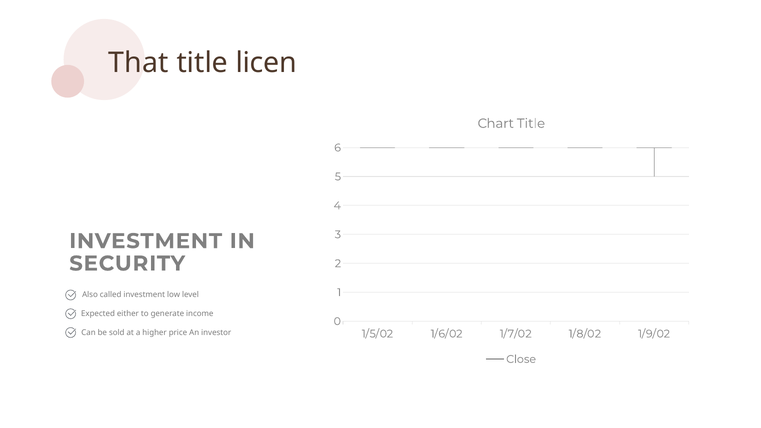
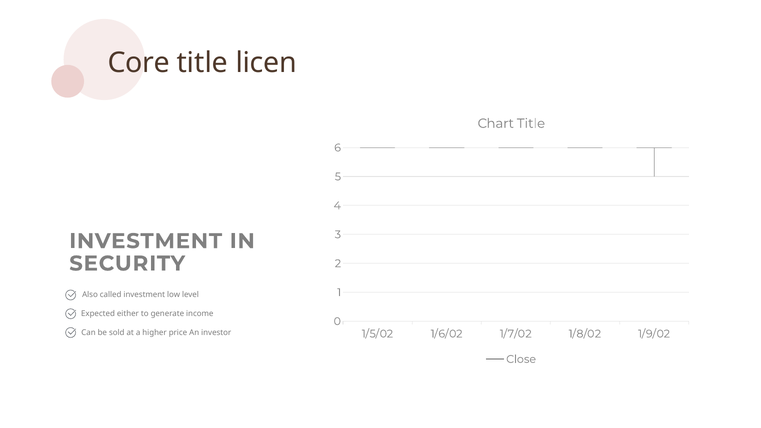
That: That -> Core (139, 63)
